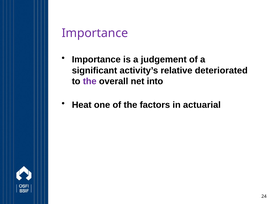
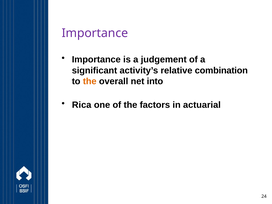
deteriorated: deteriorated -> combination (221, 70)
the colour: purple -> orange (90, 81)
Heat: Heat -> Rica (82, 105)
